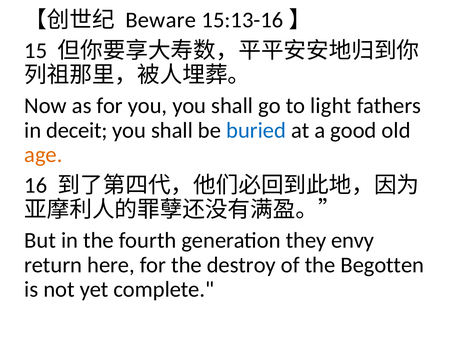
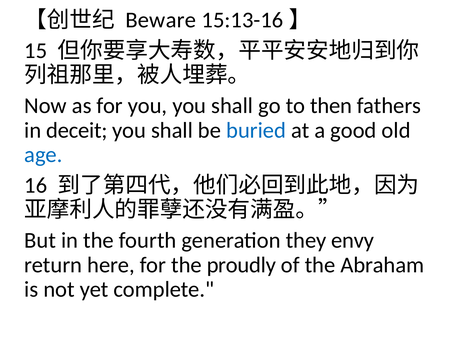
light: light -> then (331, 106)
age colour: orange -> blue (43, 155)
destroy: destroy -> proudly (241, 265)
Begotten: Begotten -> Abraham (382, 265)
